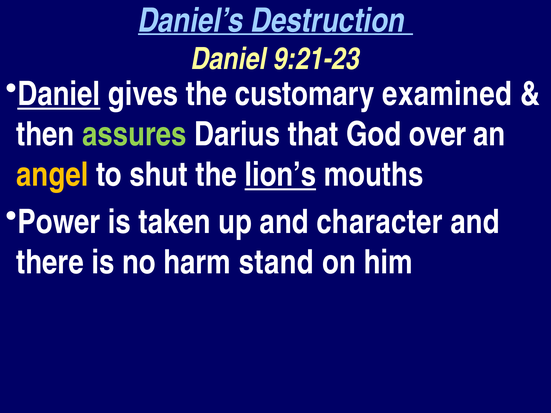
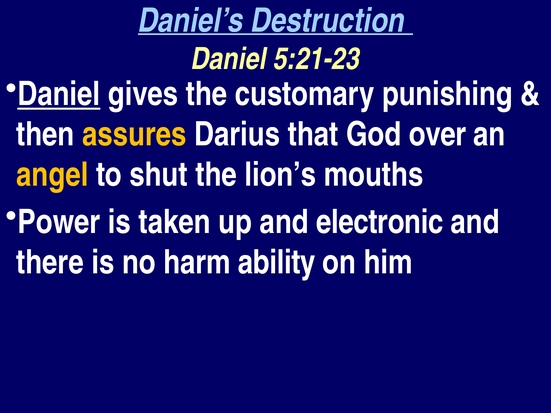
9:21-23: 9:21-23 -> 5:21-23 (317, 59)
examined: examined -> punishing (447, 94)
assures colour: light green -> yellow (134, 135)
lion’s underline: present -> none (280, 175)
character: character -> electronic (380, 222)
stand: stand -> ability (277, 262)
